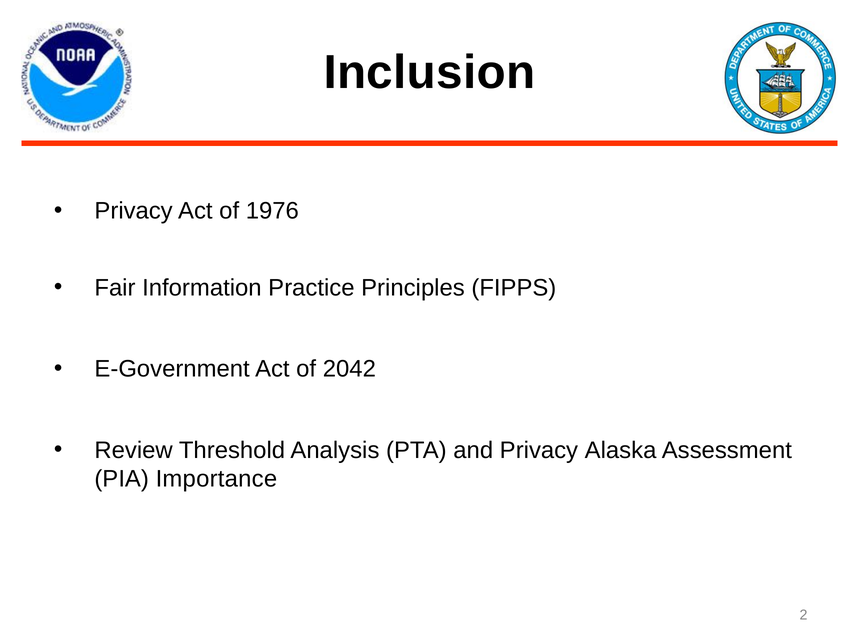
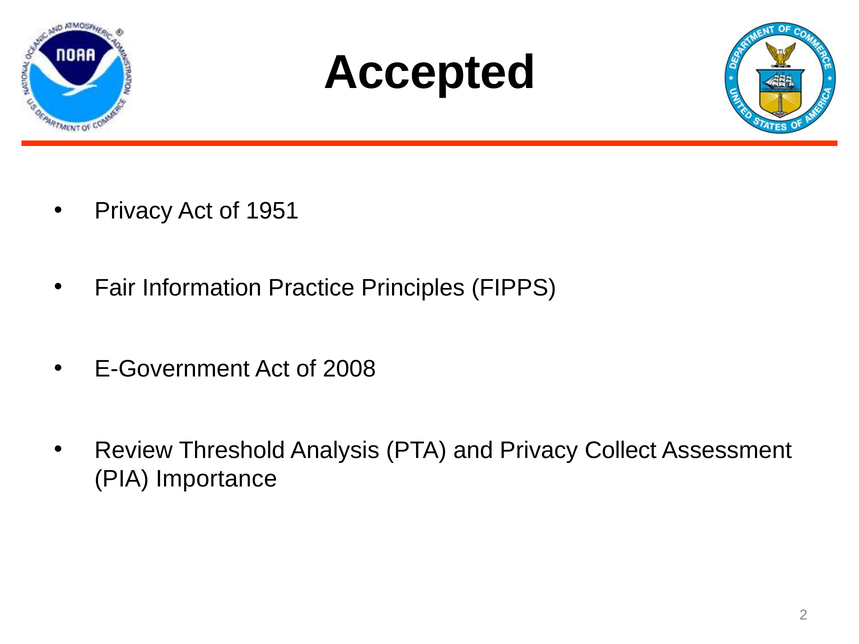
Inclusion: Inclusion -> Accepted (430, 73)
1976: 1976 -> 1951 (272, 211)
2042: 2042 -> 2008 (349, 369)
Alaska: Alaska -> Collect (621, 450)
